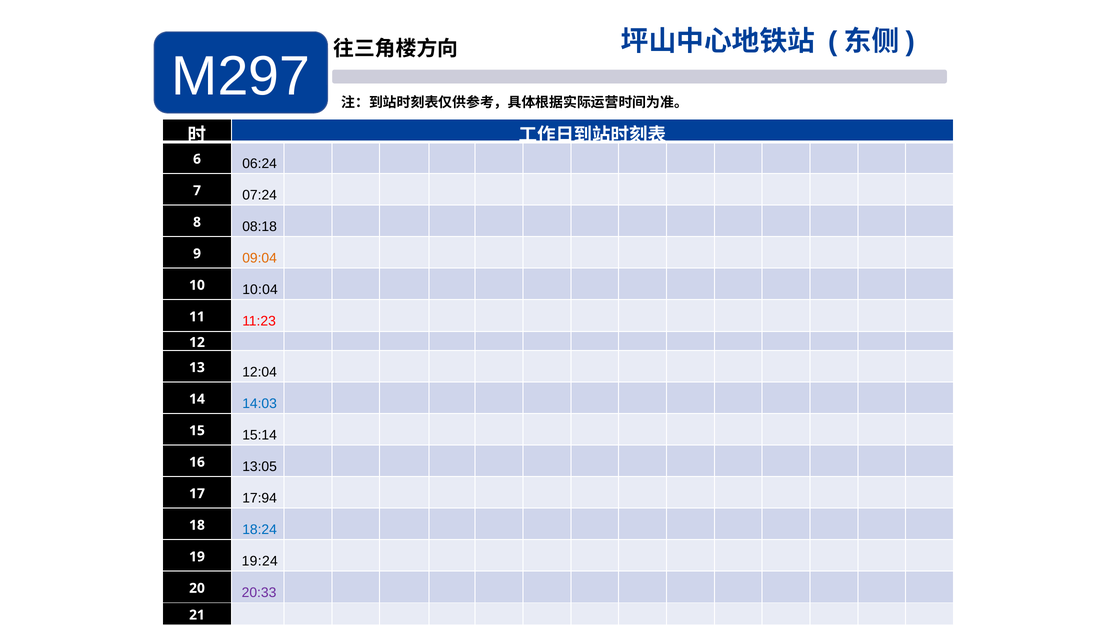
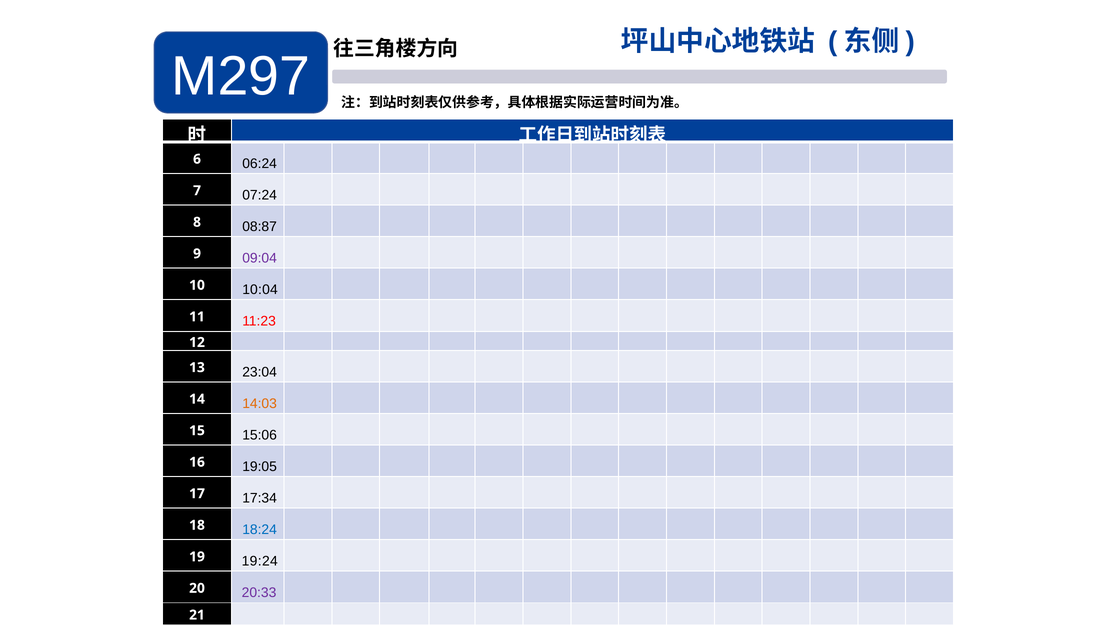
08:18: 08:18 -> 08:87 (260, 226)
09:04 colour: orange -> purple (260, 258)
12:04: 12:04 -> 23:04 (260, 372)
14:03 colour: blue -> orange (260, 403)
15:14: 15:14 -> 15:06 (260, 435)
13:05: 13:05 -> 19:05 (260, 466)
17:94: 17:94 -> 17:34 (260, 498)
